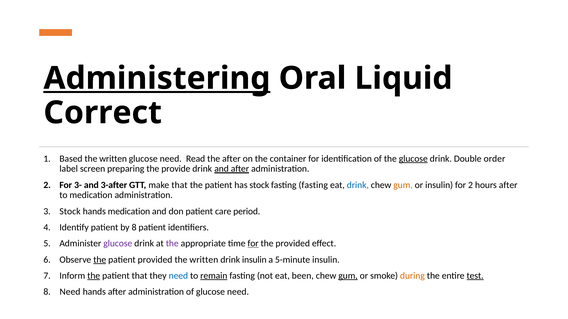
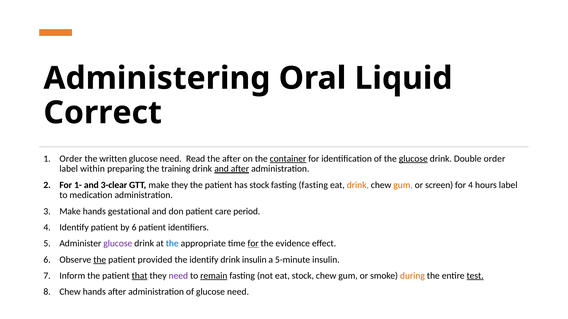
Administering underline: present -> none (157, 78)
Based: Based -> Order (71, 159)
container underline: none -> present (288, 159)
screen: screen -> within (93, 169)
provide: provide -> training (176, 169)
3-: 3- -> 1- (78, 185)
3-after: 3-after -> 3-clear (114, 185)
make that: that -> they (180, 185)
drink colour: blue -> orange (358, 185)
or insulin: insulin -> screen (439, 185)
for 2: 2 -> 4 (470, 185)
hours after: after -> label (508, 185)
Stock: Stock -> Make (70, 212)
hands medication: medication -> gestational (129, 212)
by 8: 8 -> 6 (134, 228)
the colour: purple -> blue (172, 244)
the provided: provided -> evidence (293, 244)
written: written -> identify (204, 260)
the underline: present -> none (94, 276)
that underline: none -> present (140, 276)
need colour: blue -> purple (178, 276)
eat been: been -> stock (303, 276)
gum underline: present -> none (348, 276)
8 Need: Need -> Chew (70, 292)
